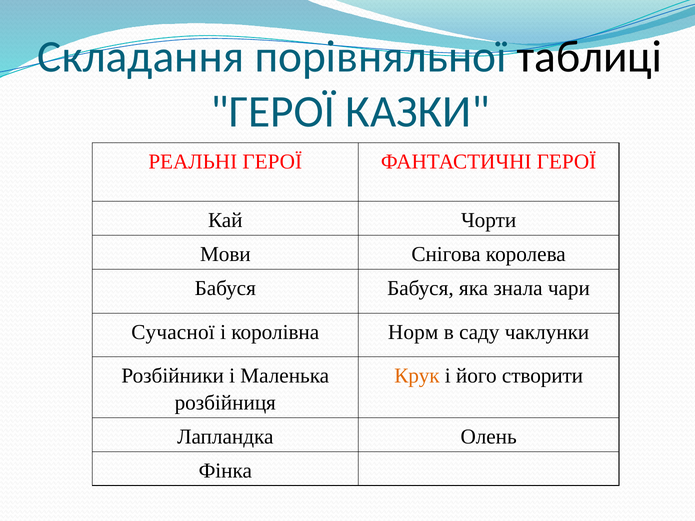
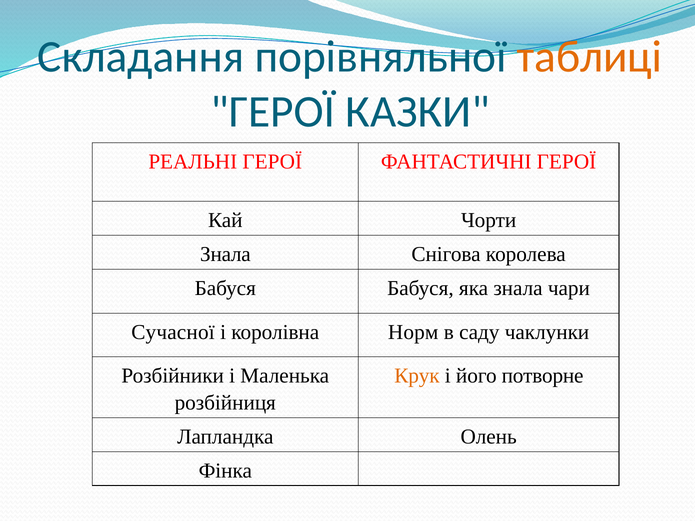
таблиці colour: black -> orange (590, 57)
Мови: Мови -> Знала (225, 254)
створити: створити -> потворне (543, 376)
